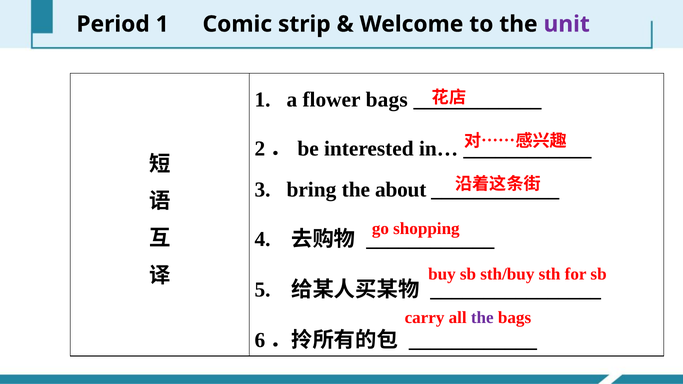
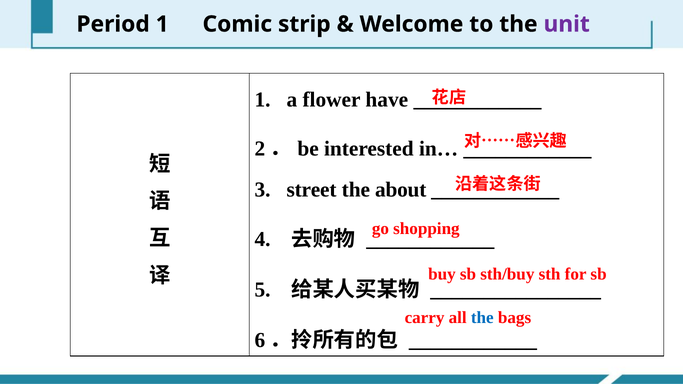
flower bags: bags -> have (387, 100)
bring: bring -> street (312, 190)
the colour: purple -> blue (482, 318)
